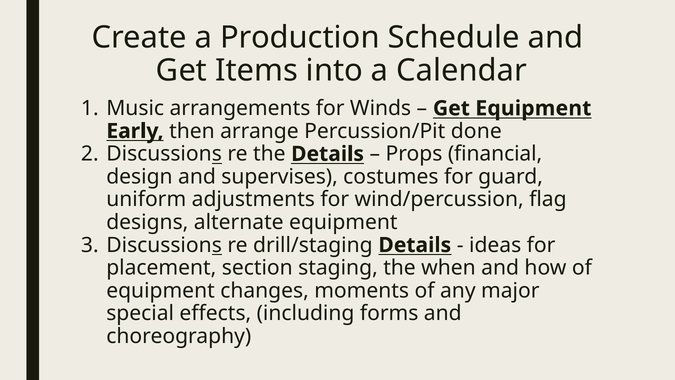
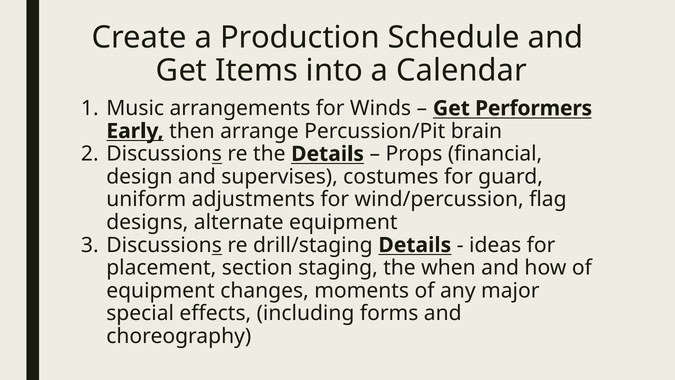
Get Equipment: Equipment -> Performers (534, 108)
done: done -> brain (476, 131)
